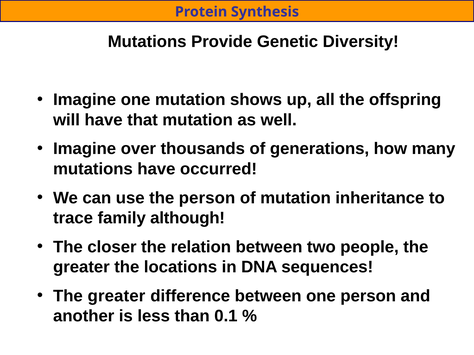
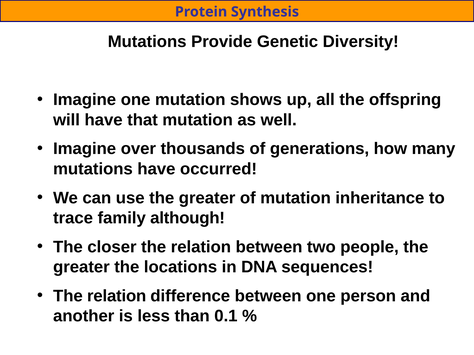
use the person: person -> greater (207, 198)
greater: greater -> relation (117, 296)
